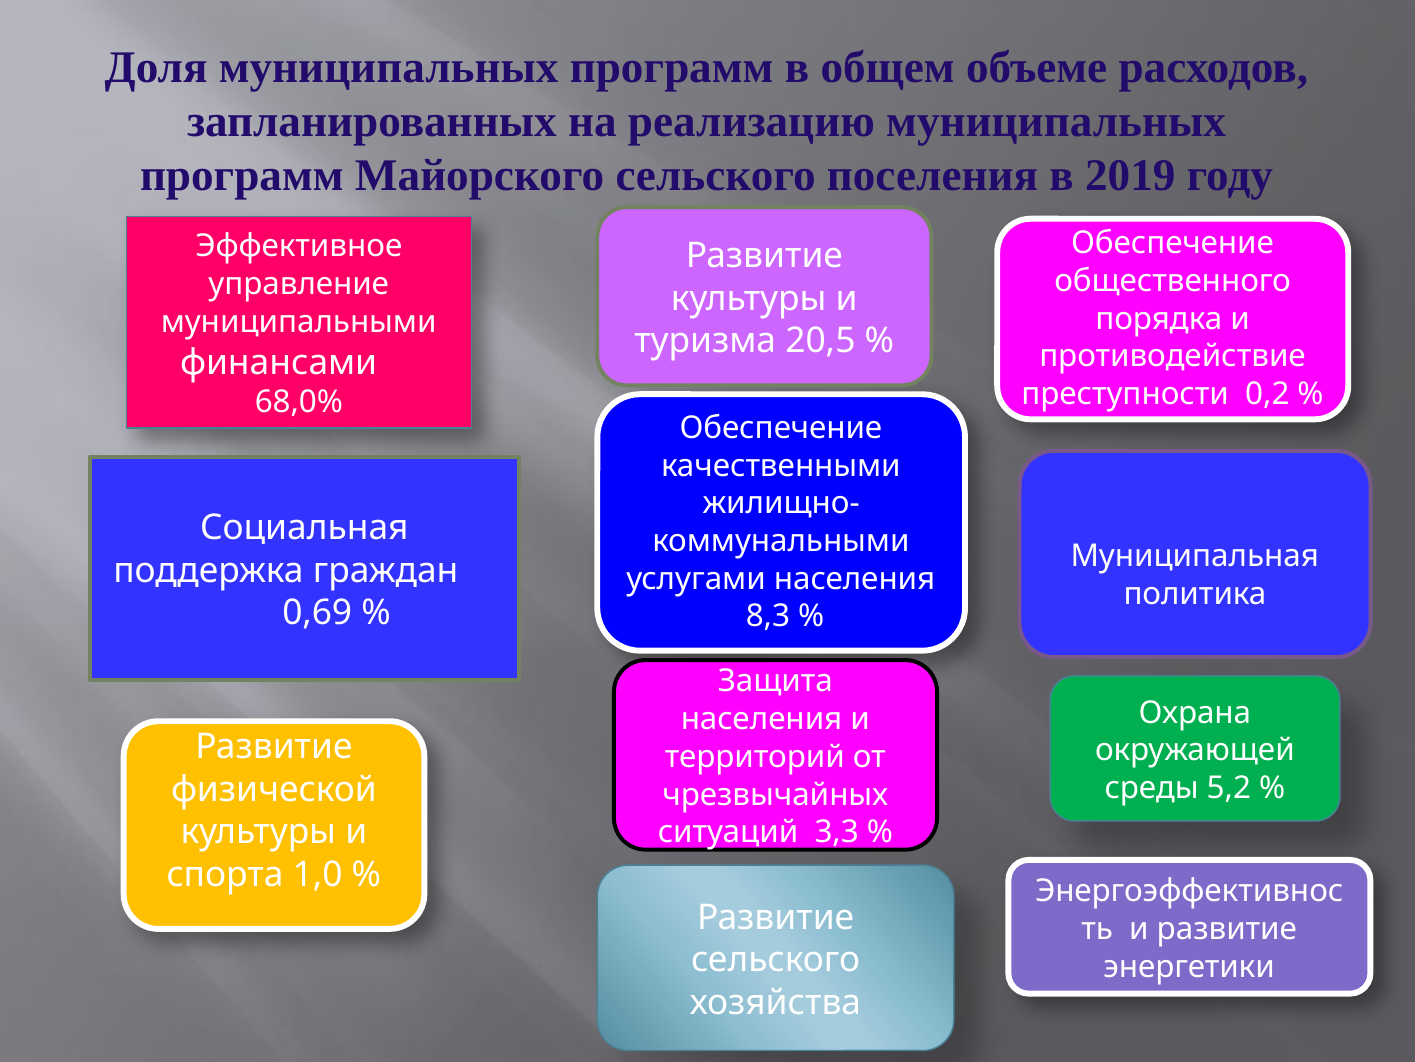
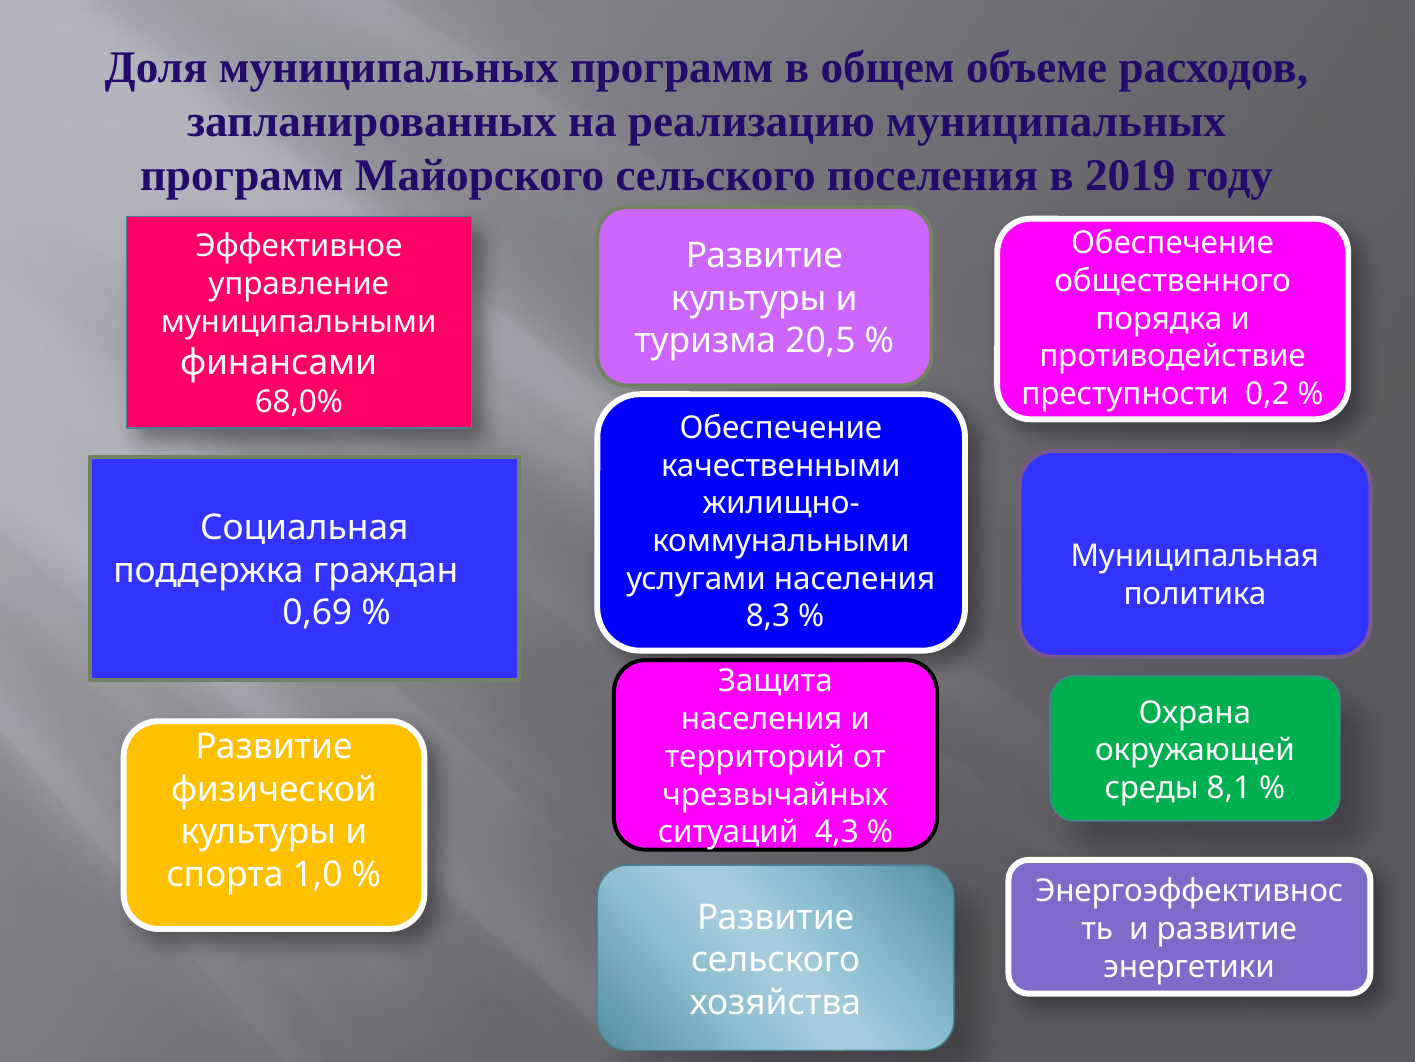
5,2: 5,2 -> 8,1 (1229, 788)
3,3: 3,3 -> 4,3 (837, 832)
